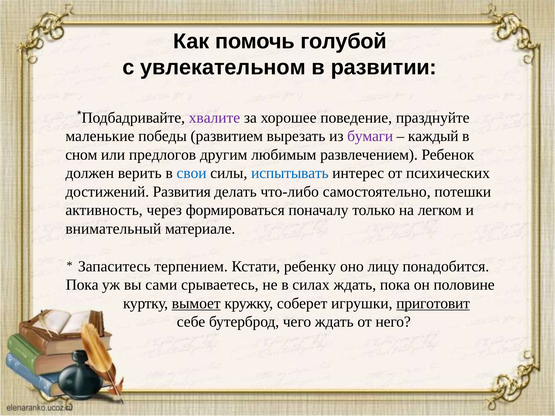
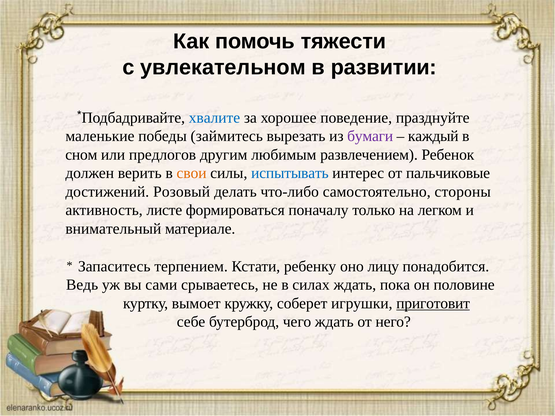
голубой: голубой -> тяжести (343, 41)
хвалите colour: purple -> blue (214, 118)
развитием: развитием -> займитесь (227, 136)
свои colour: blue -> orange (192, 173)
психических: психических -> пальчиковые (448, 173)
Развития: Развития -> Розовый (182, 192)
потешки: потешки -> стороны (463, 192)
через: через -> листе (164, 210)
Пока: Пока -> Ведь (82, 285)
вымоет underline: present -> none (196, 304)
